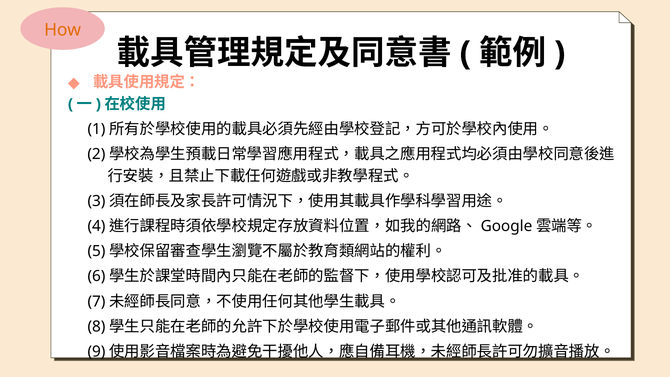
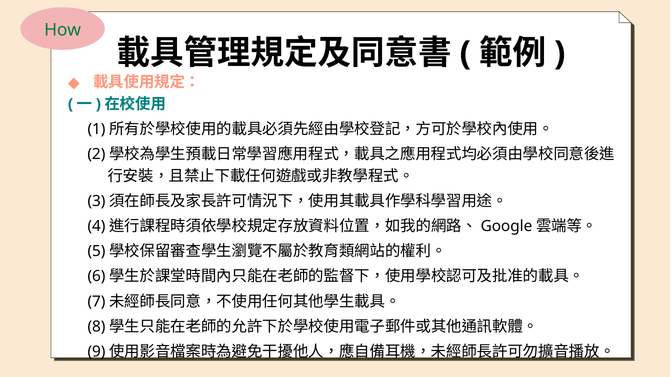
How colour: orange -> green (63, 30)
